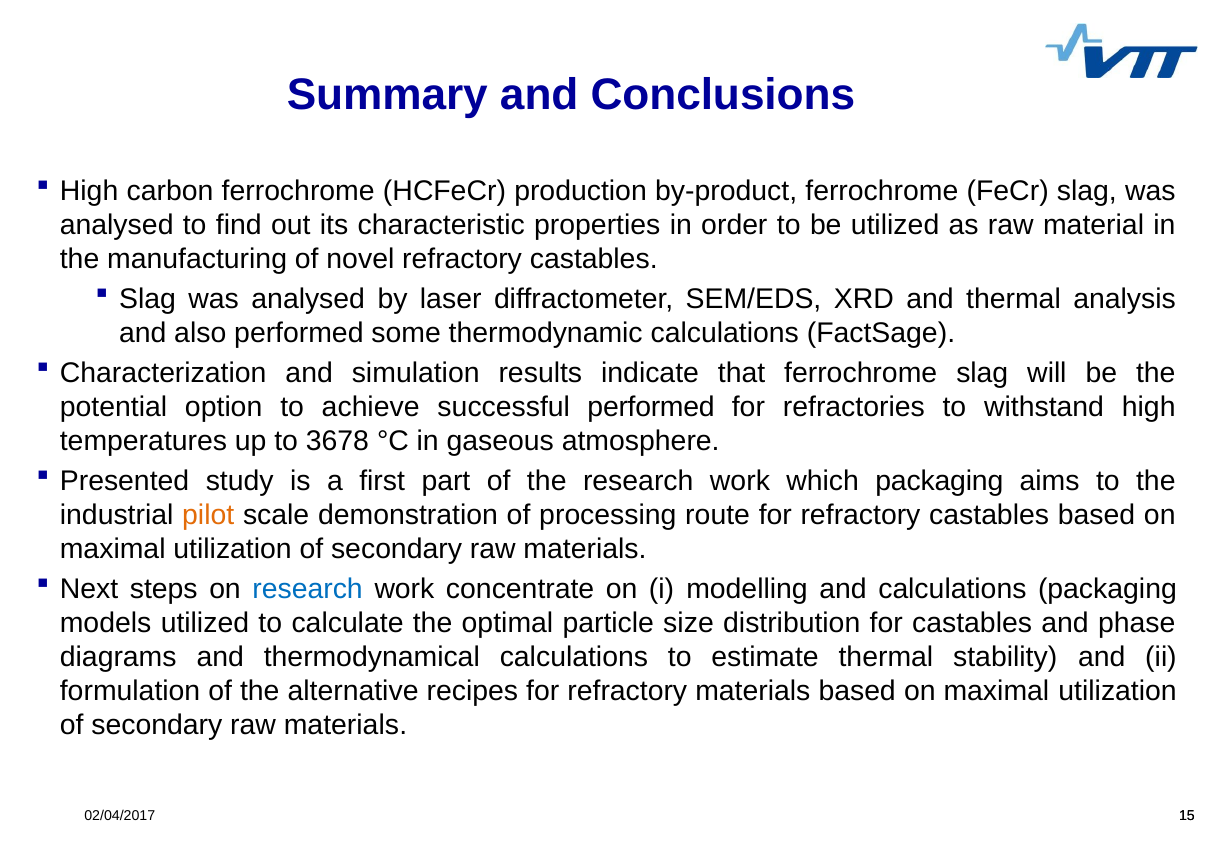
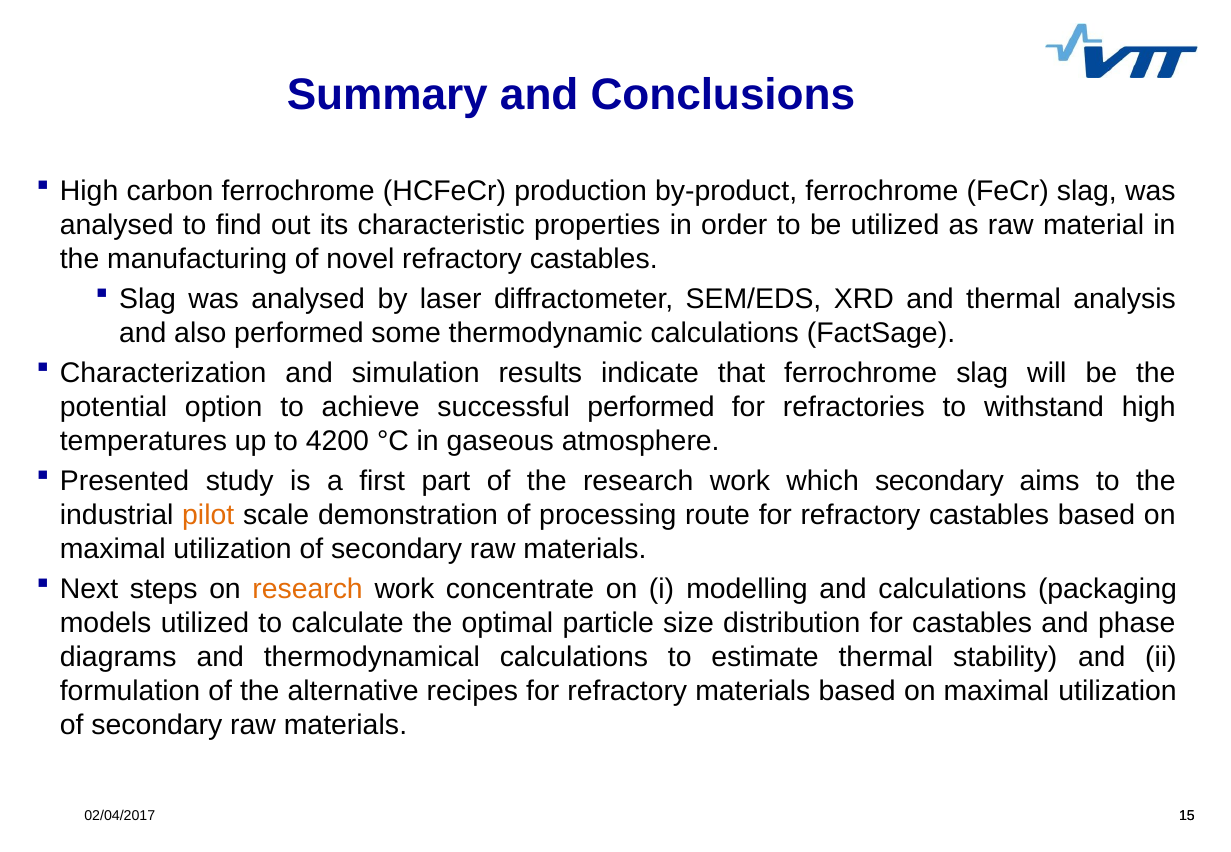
3678: 3678 -> 4200 (337, 441)
which packaging: packaging -> secondary (939, 481)
research colour: blue -> orange (308, 589)
